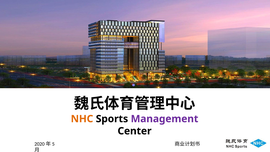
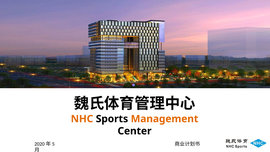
Management colour: purple -> orange (165, 119)
